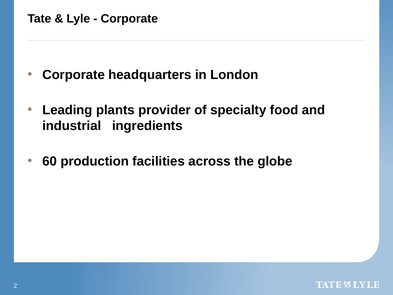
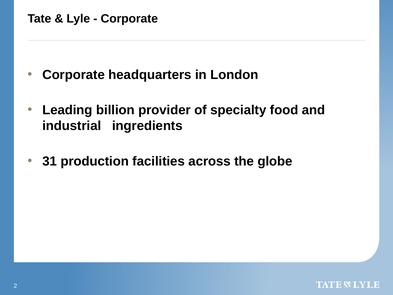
plants: plants -> billion (115, 110)
60: 60 -> 31 (50, 161)
